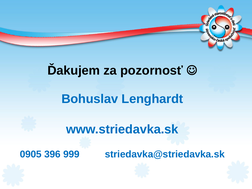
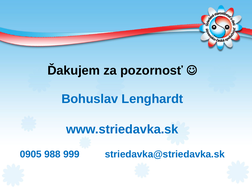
396: 396 -> 988 (52, 154)
